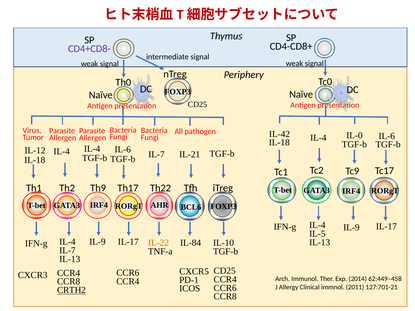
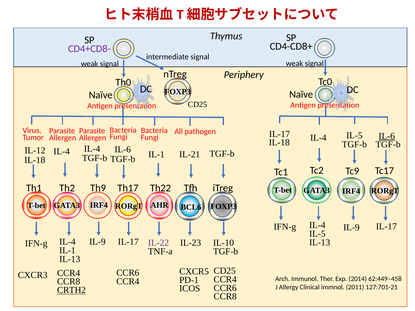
IL-42: IL-42 -> IL-17 (279, 134)
IL-6 underline: none -> present (387, 136)
IL-18 IL-4 IL-0: IL-0 -> IL-5 (354, 136)
IL-7: IL-7 -> IL-1 (156, 155)
IL-22 colour: orange -> purple (159, 243)
IL-84: IL-84 -> IL-23 (191, 243)
IL-7: IL-7 -> IL-1 (67, 251)
